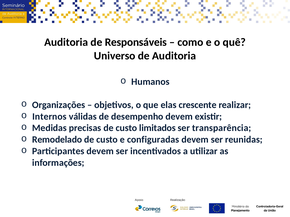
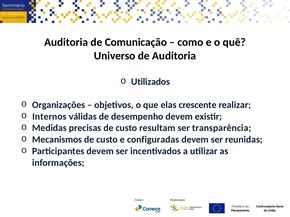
Responsáveis: Responsáveis -> Comunicação (136, 42)
Humanos: Humanos -> Utilizados (151, 82)
limitados: limitados -> resultam (157, 128)
Remodelado: Remodelado -> Mecanismos (57, 140)
